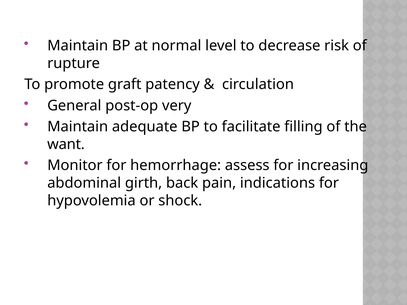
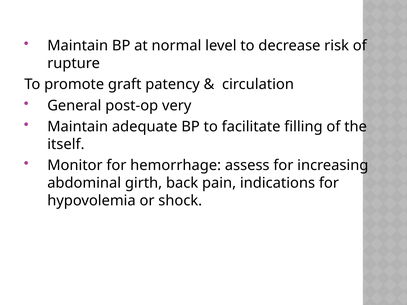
want: want -> itself (66, 144)
